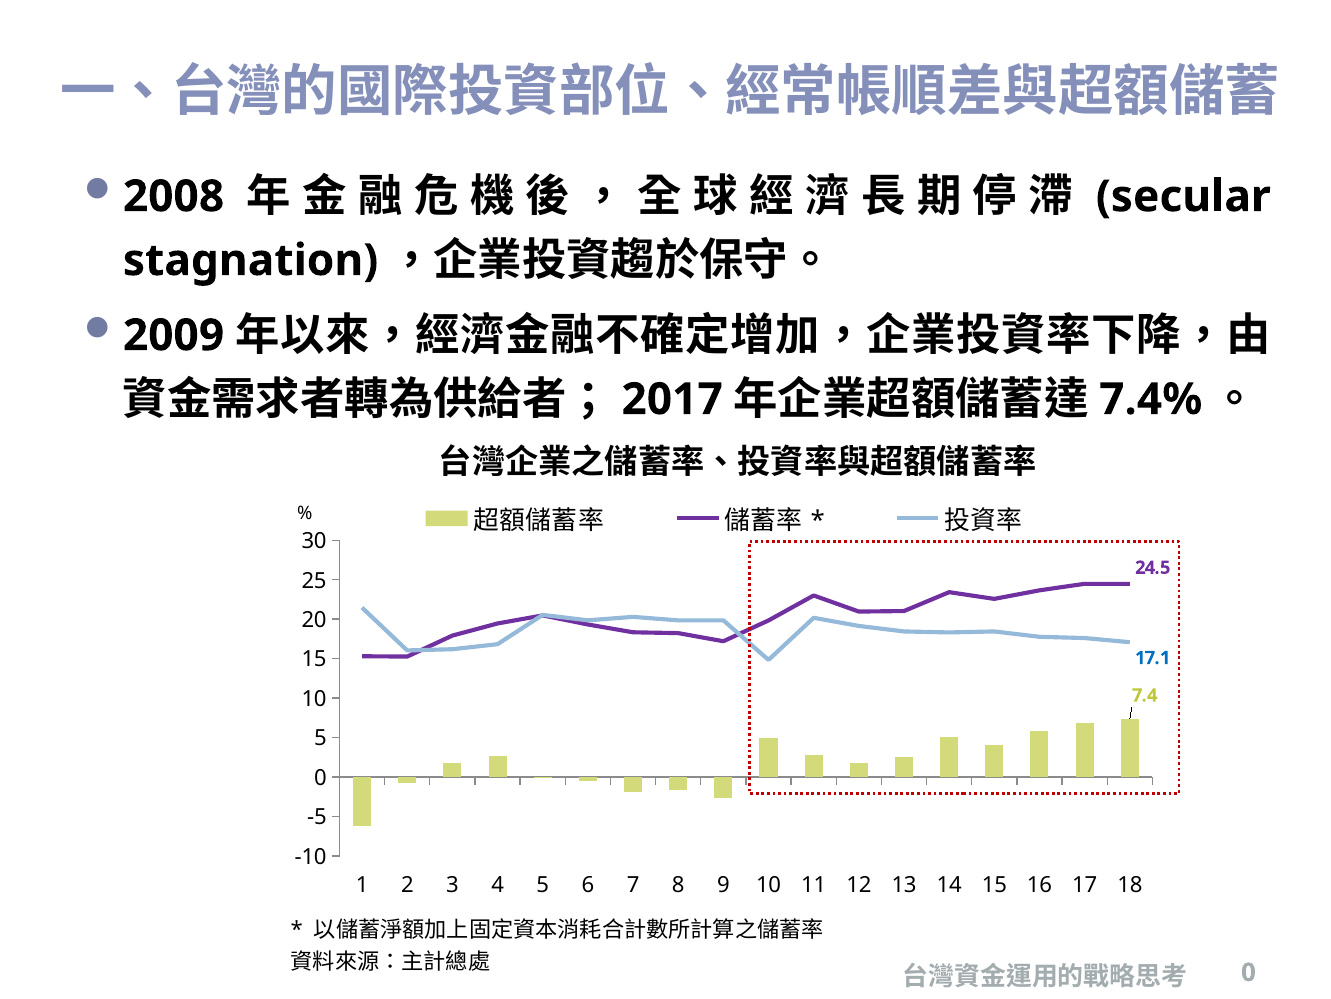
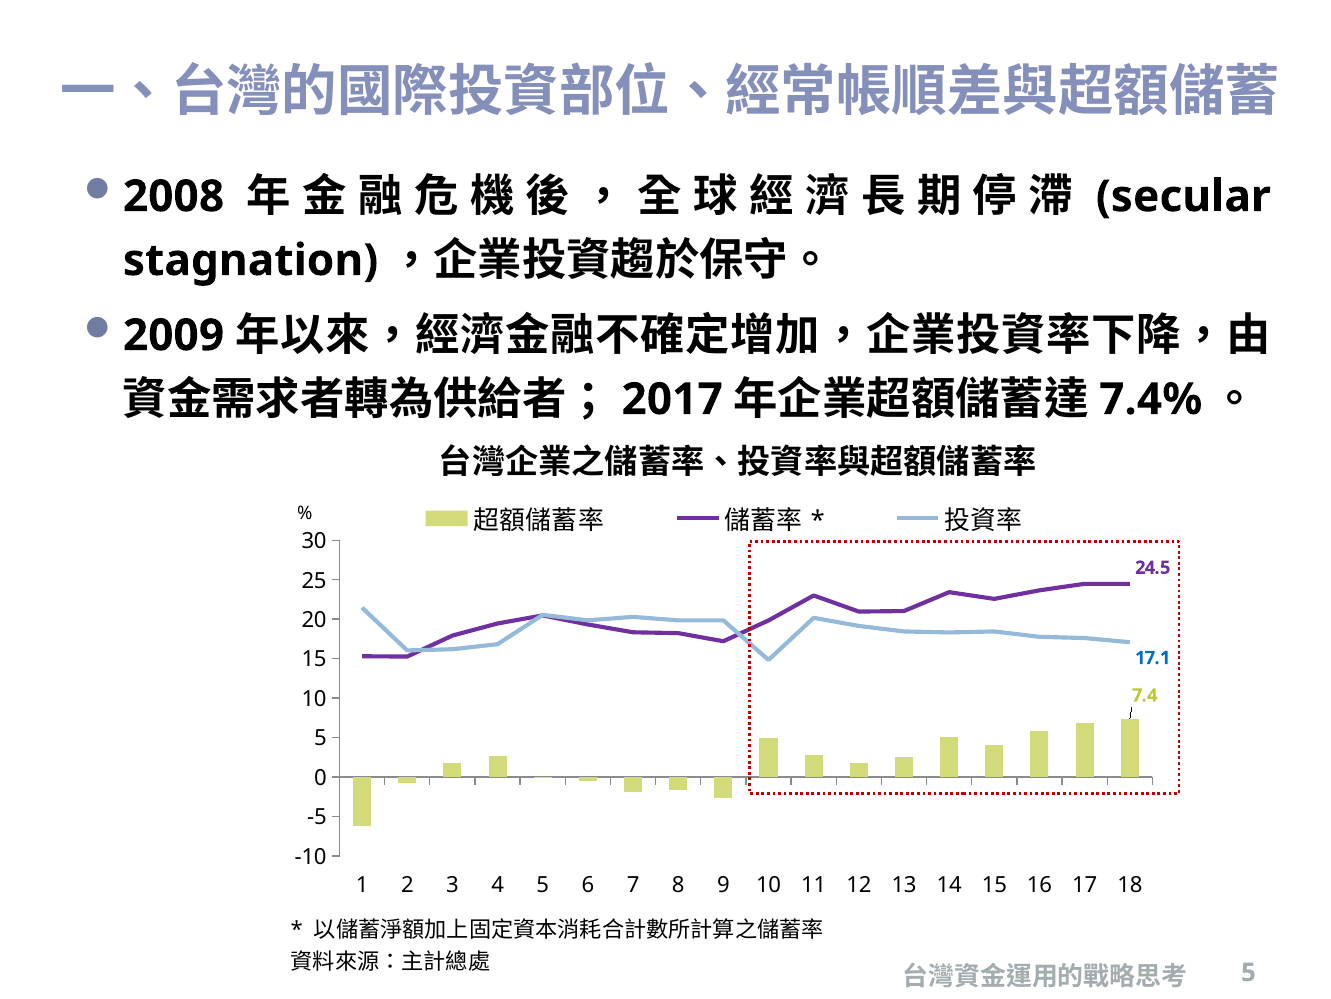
0: 0 -> 5 (1248, 972)
